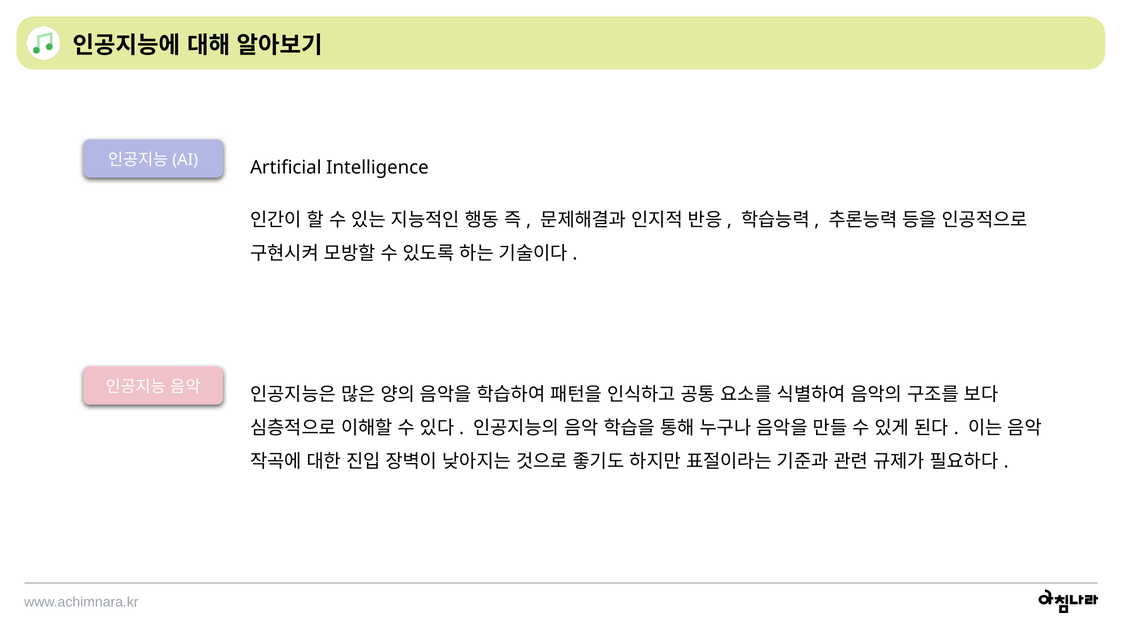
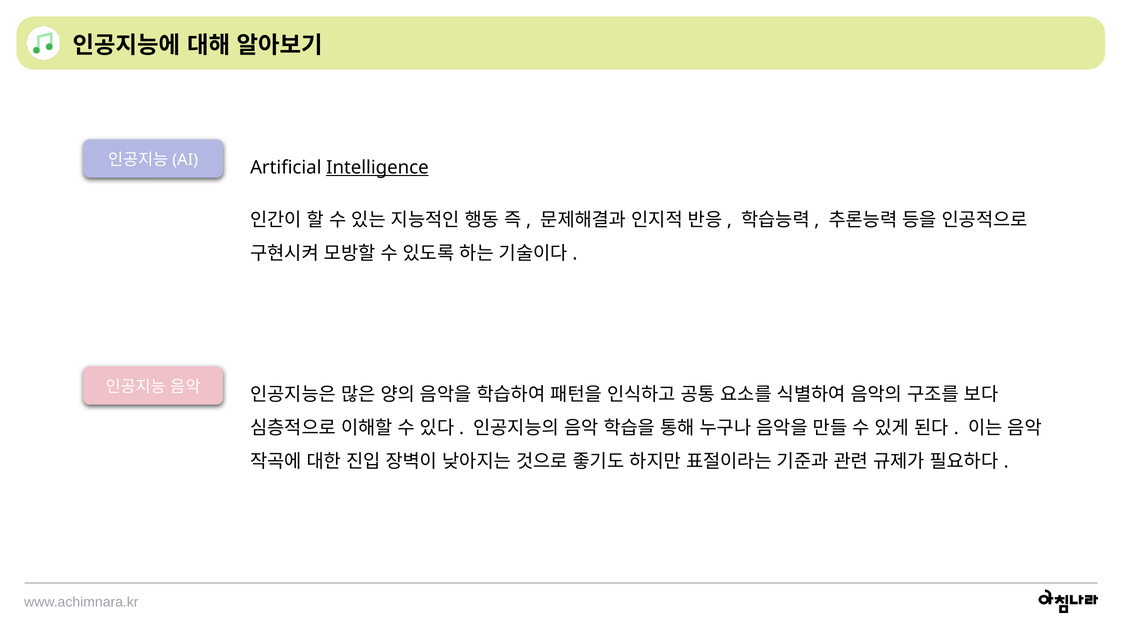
Intelligence underline: none -> present (377, 167)
